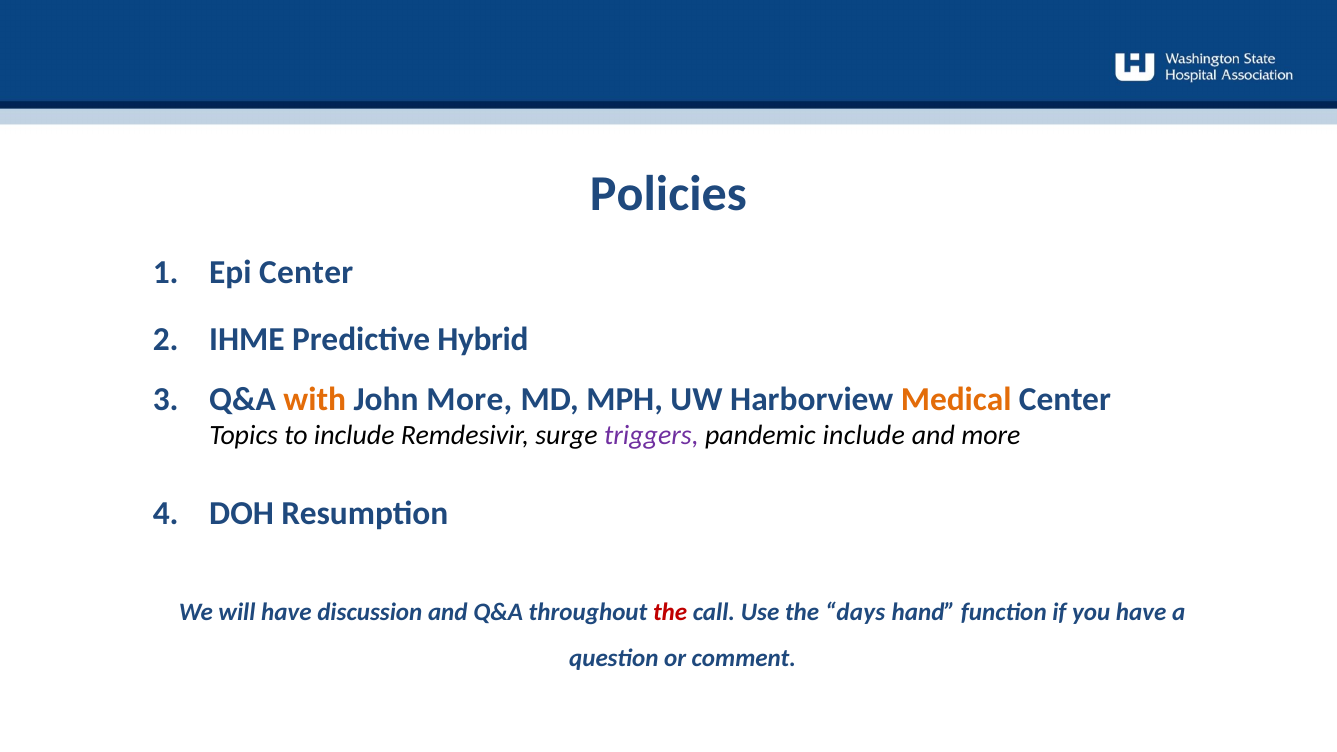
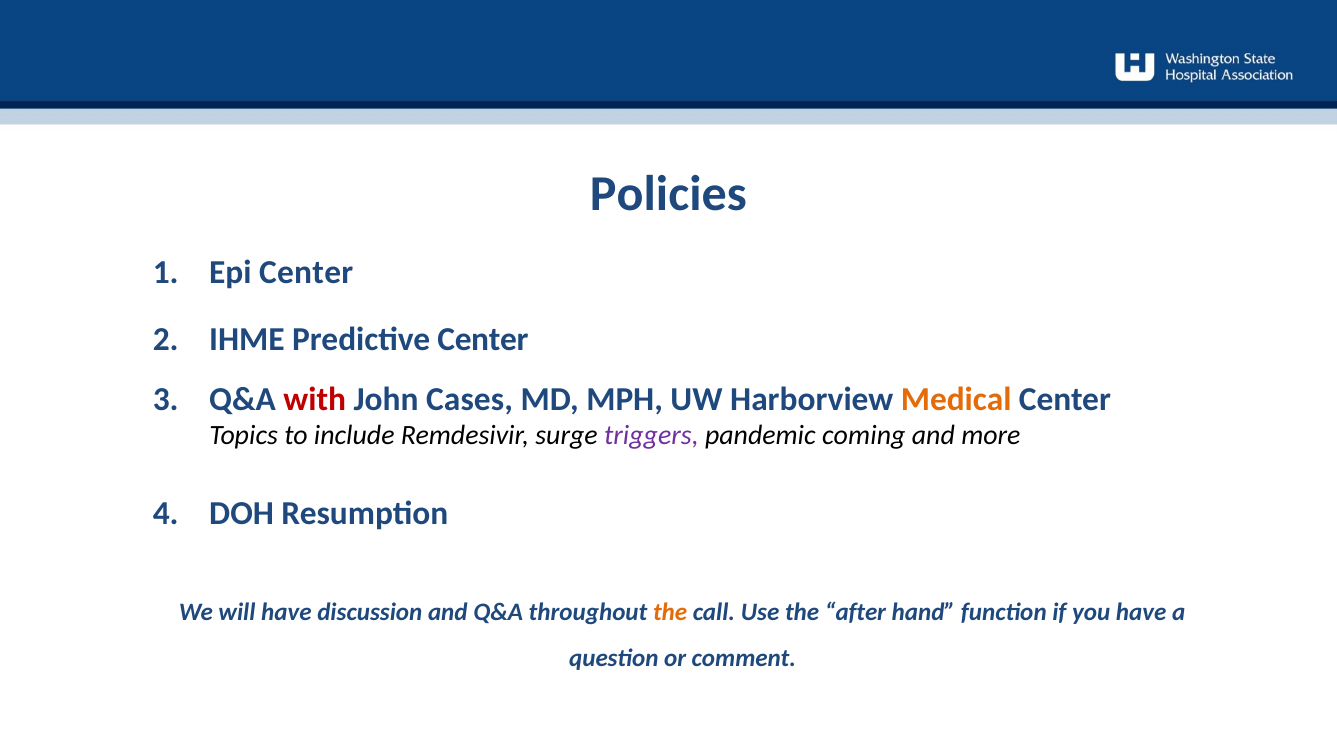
Predictive Hybrid: Hybrid -> Center (483, 339)
with colour: orange -> red (315, 399)
John More: More -> Cases (469, 399)
pandemic include: include -> coming (864, 436)
the colour: red -> orange (670, 613)
days: days -> after (855, 613)
